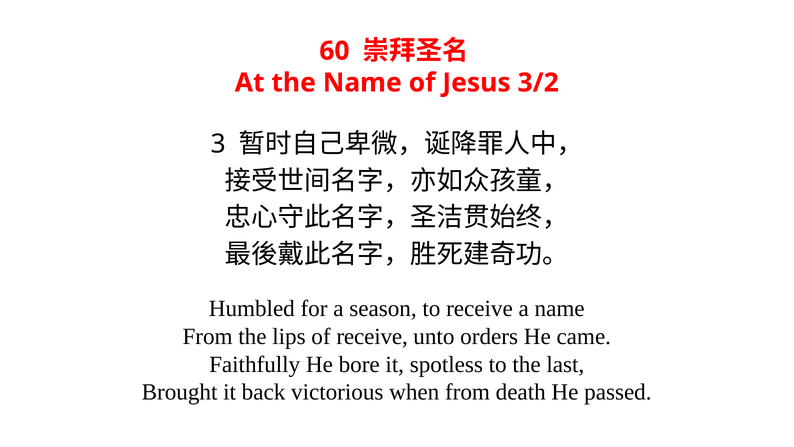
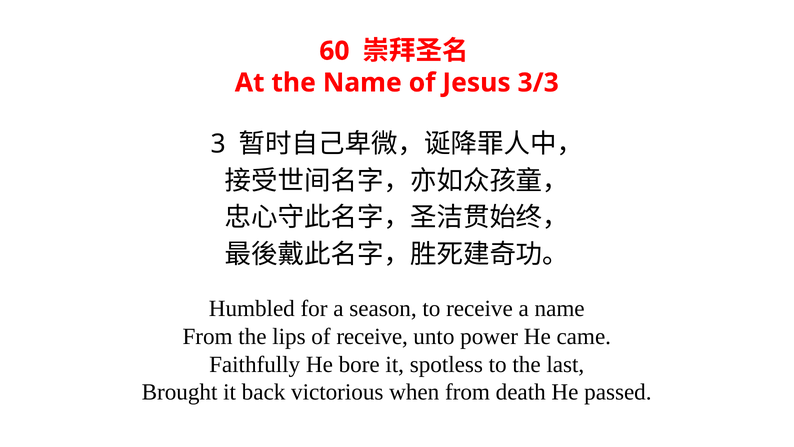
3/2: 3/2 -> 3/3 (538, 83)
orders: orders -> power (489, 336)
